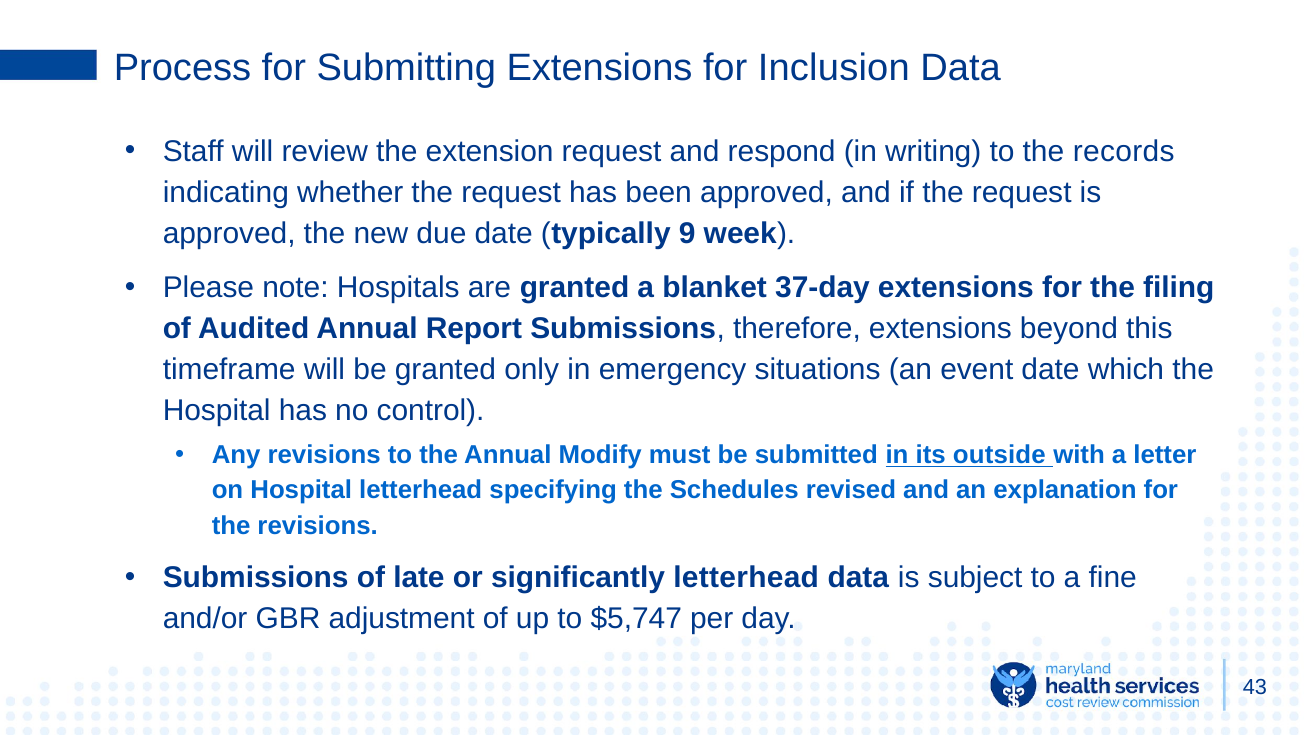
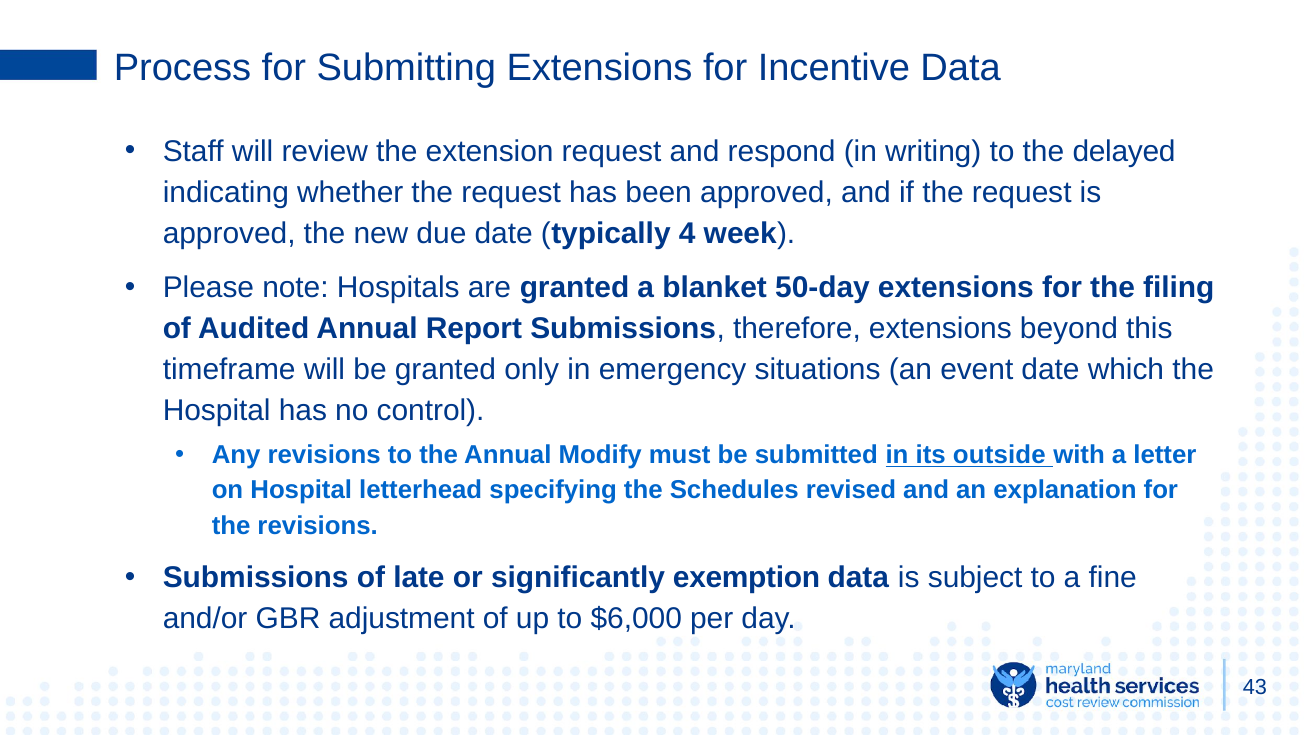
Inclusion: Inclusion -> Incentive (834, 68)
records: records -> delayed (1124, 151)
9: 9 -> 4 (687, 233)
37-day: 37-day -> 50-day (822, 288)
significantly letterhead: letterhead -> exemption (746, 578)
$5,747: $5,747 -> $6,000 (636, 619)
